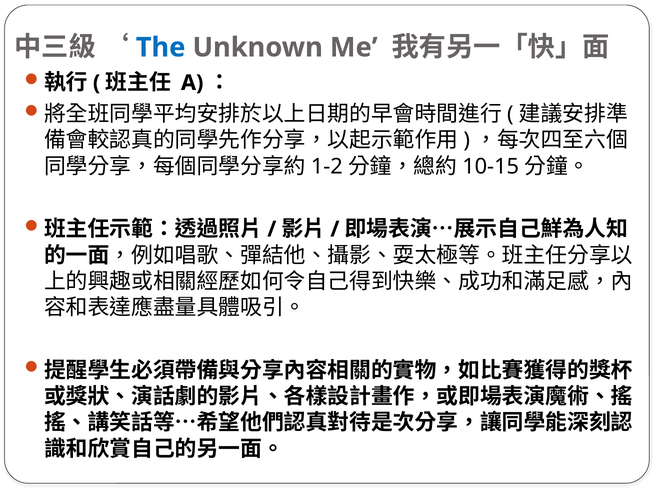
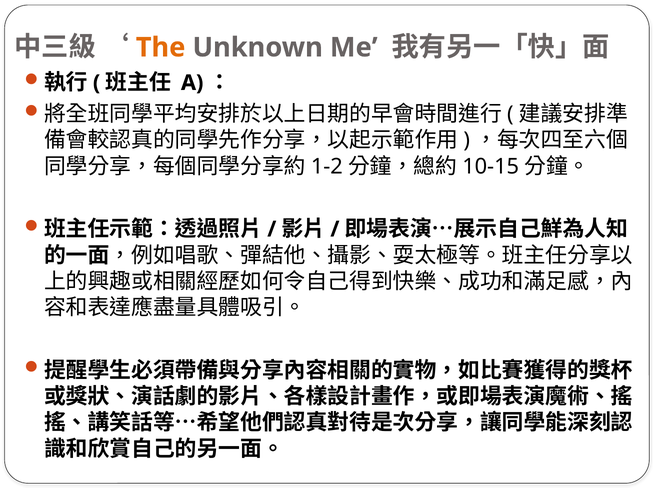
The colour: blue -> orange (161, 47)
